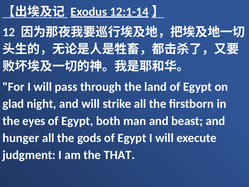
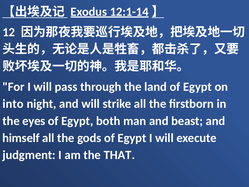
glad: glad -> into (13, 104)
hunger: hunger -> himself (21, 138)
